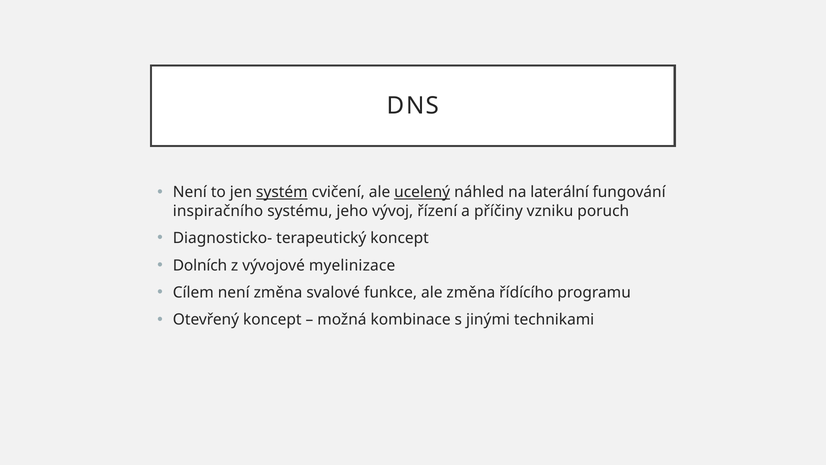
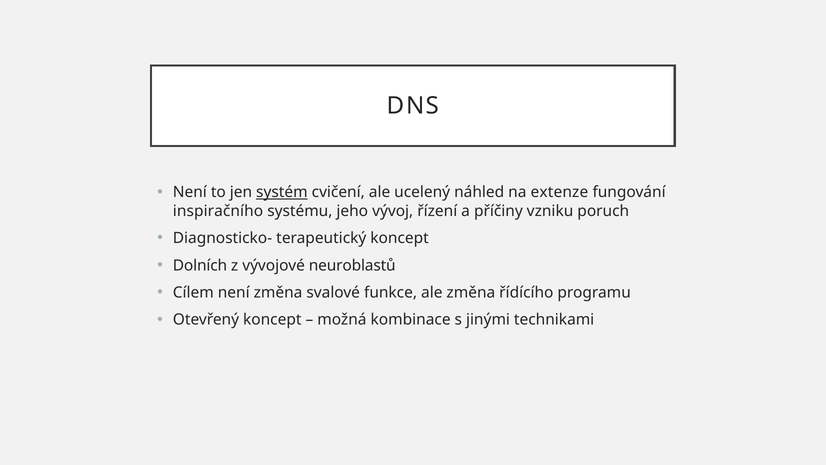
ucelený underline: present -> none (422, 192)
laterální: laterální -> extenze (559, 192)
myelinizace: myelinizace -> neuroblastů (352, 265)
